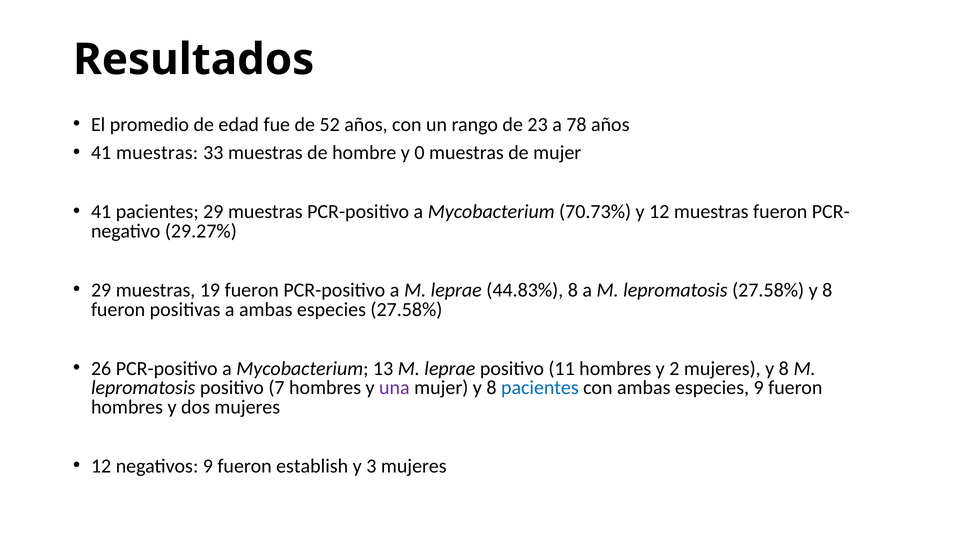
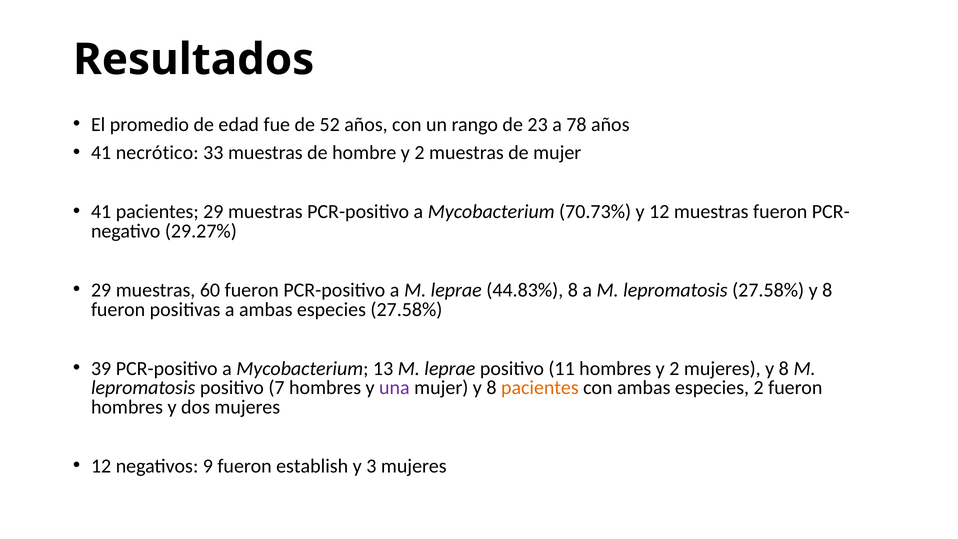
41 muestras: muestras -> necrótico (157, 153)
hombre y 0: 0 -> 2 (419, 153)
19: 19 -> 60 (210, 290)
26: 26 -> 39 (101, 368)
pacientes colour: blue -> orange (540, 388)
especies 9: 9 -> 2 (759, 388)
